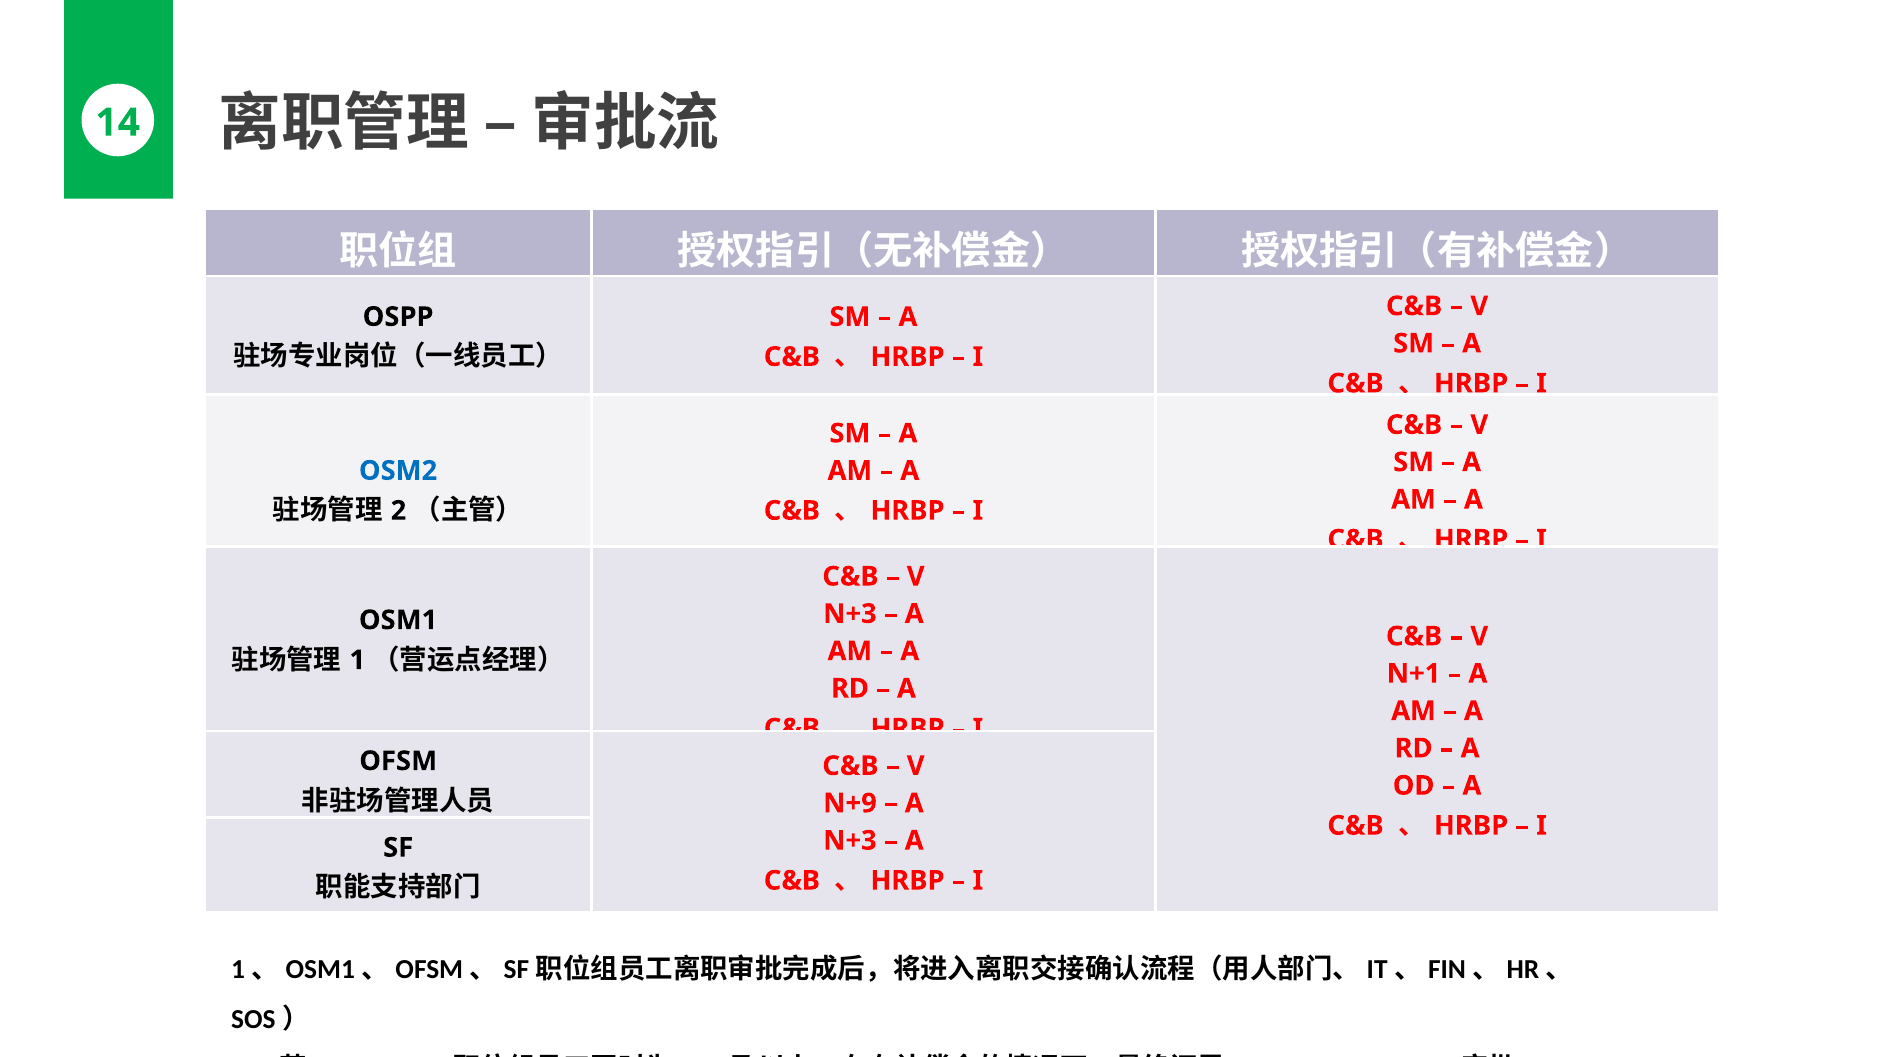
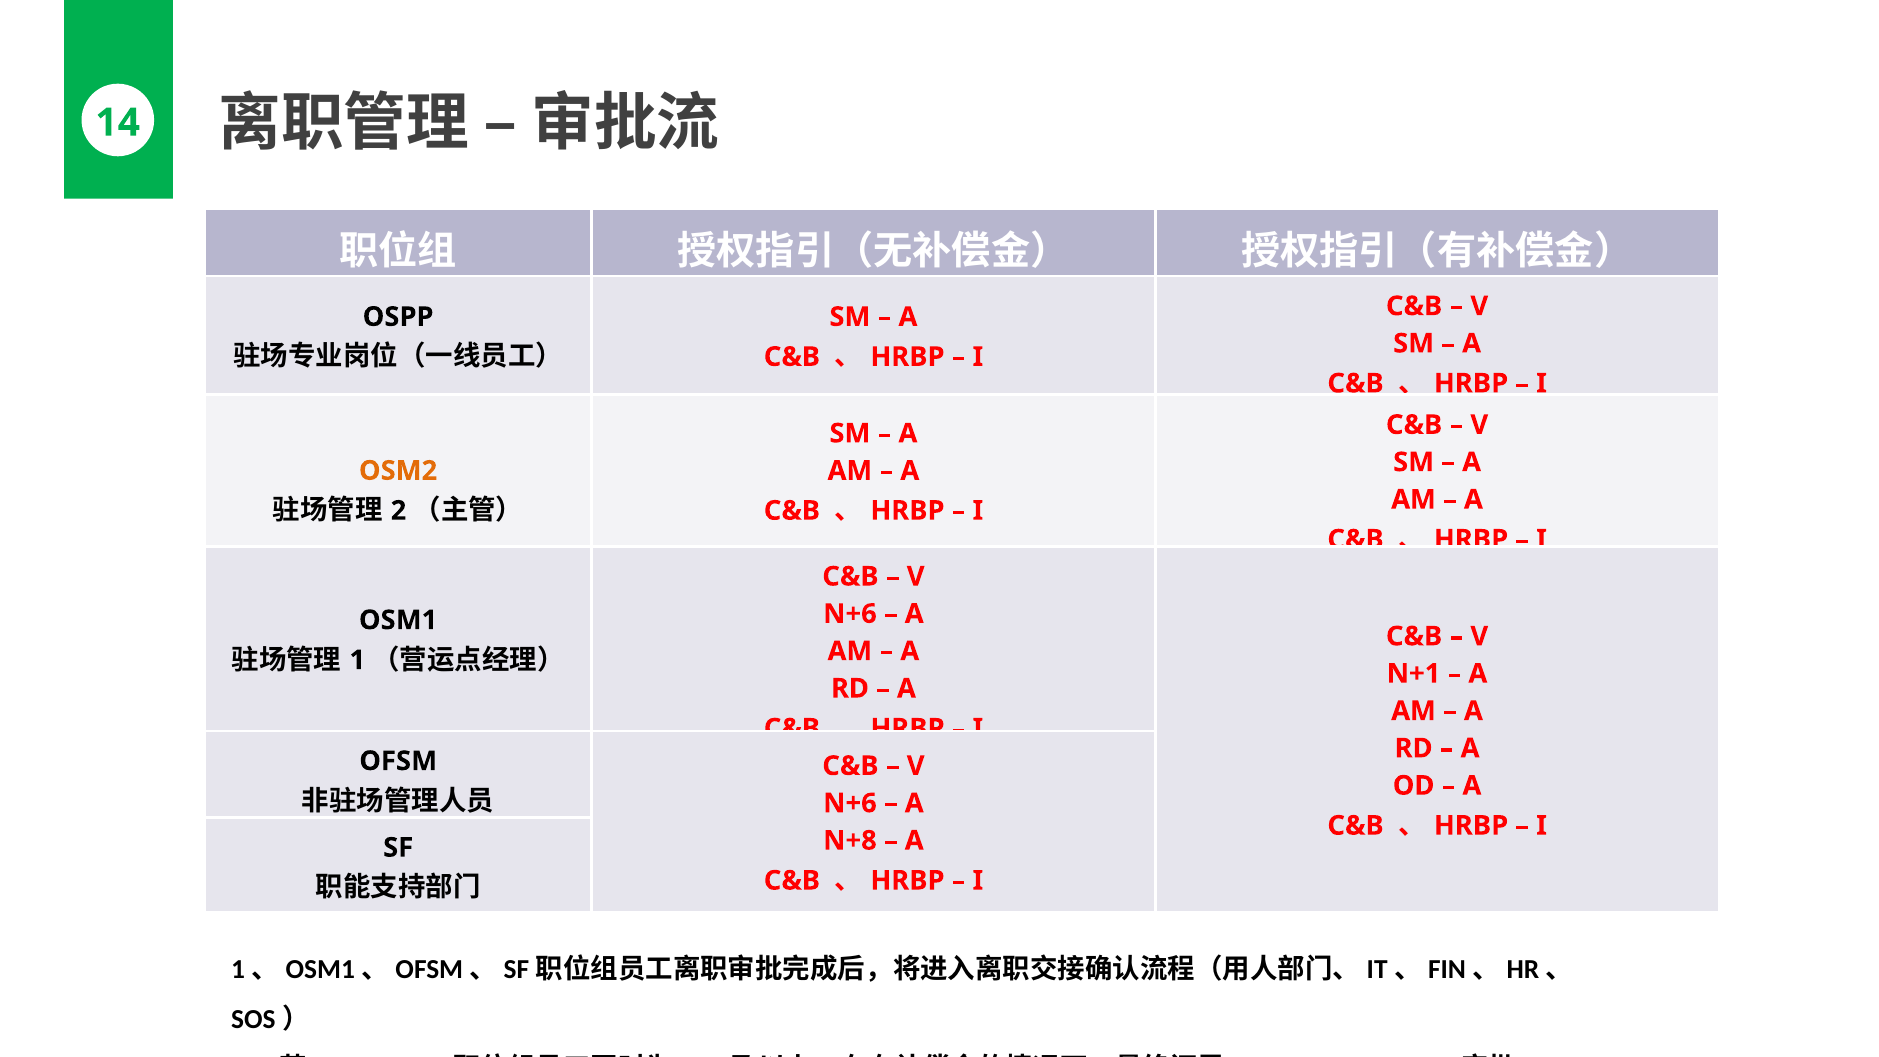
OSM2 colour: blue -> orange (398, 471)
N+3: N+3 -> N+6 (850, 614)
N+9: N+9 -> N+6 (850, 803)
N+3: N+3 -> N+8 (850, 841)
